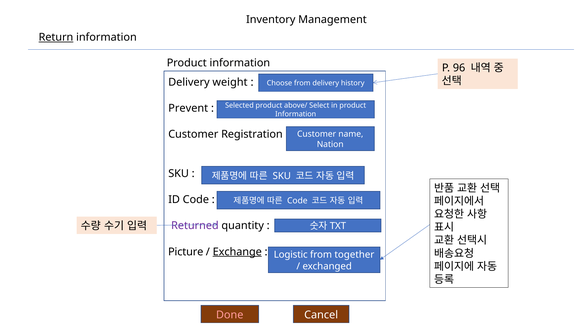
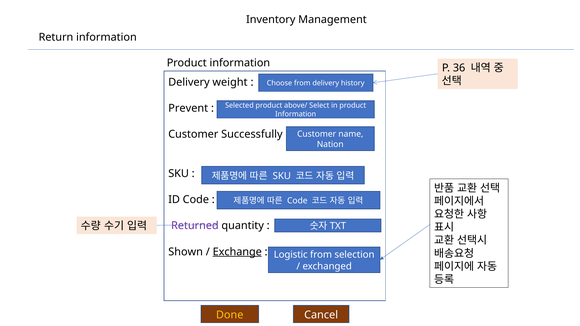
Return underline: present -> none (56, 37)
96: 96 -> 36 (459, 68)
Registration: Registration -> Successfully (252, 135)
Picture: Picture -> Shown (186, 252)
together: together -> selection (354, 255)
Done colour: pink -> yellow (230, 315)
